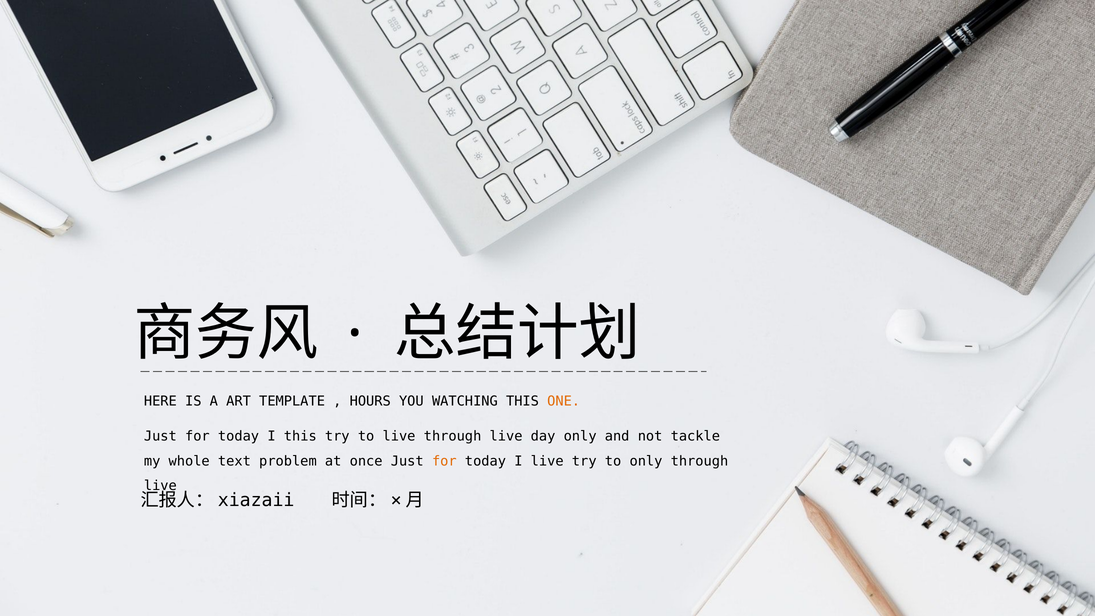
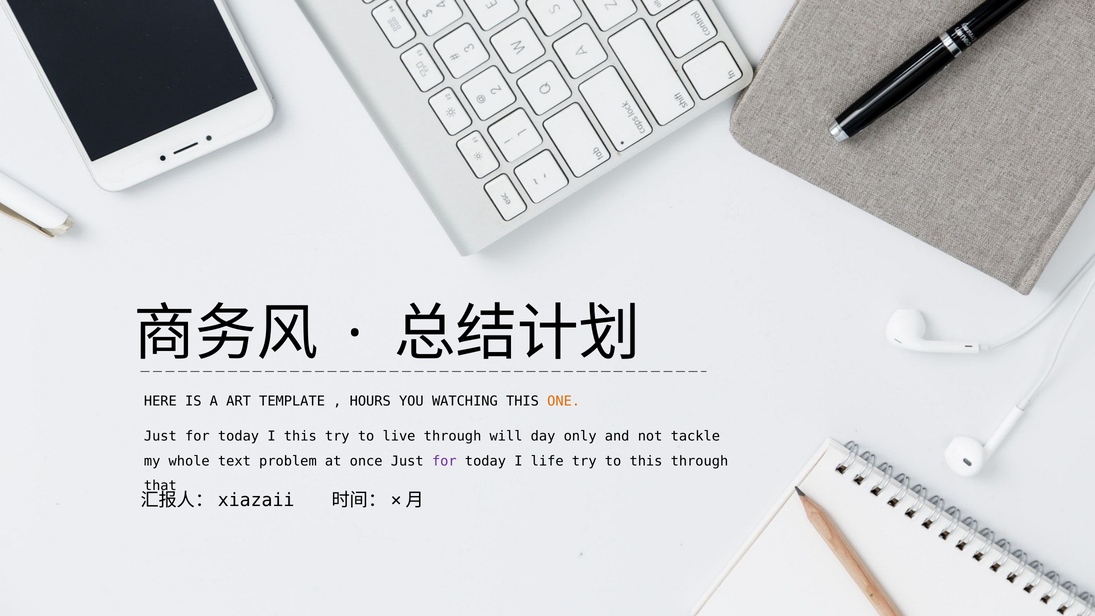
live through live: live -> will (506, 436)
for colour: orange -> purple (444, 461)
I live: live -> life (547, 461)
to only: only -> this (646, 461)
live: live -> that (160, 486)
